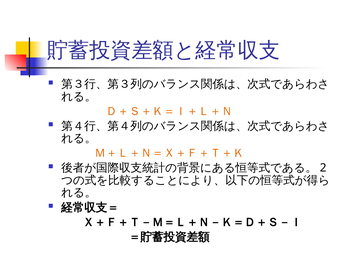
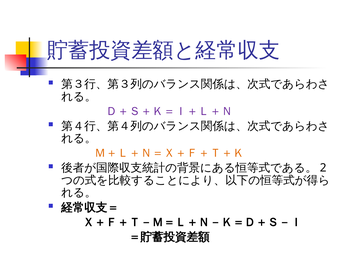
Ｄ＋Ｓ＋Ｋ＝Ｉ＋Ｌ＋Ｎ colour: orange -> purple (169, 111)
